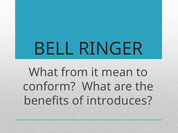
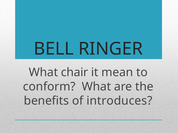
from: from -> chair (75, 73)
